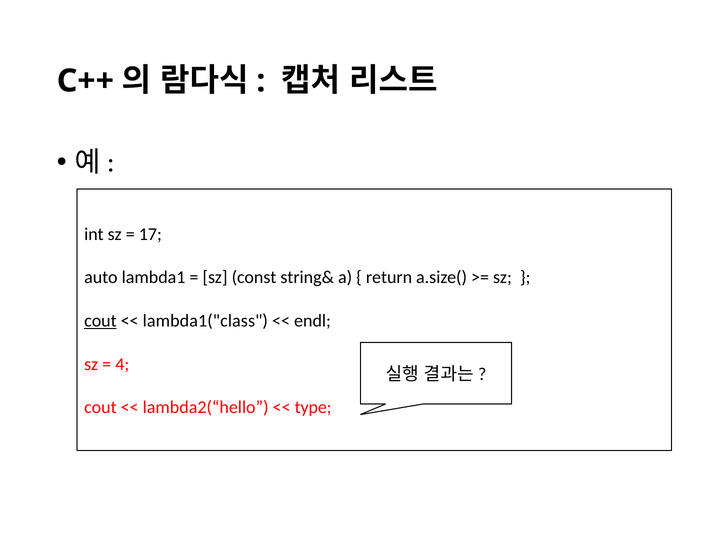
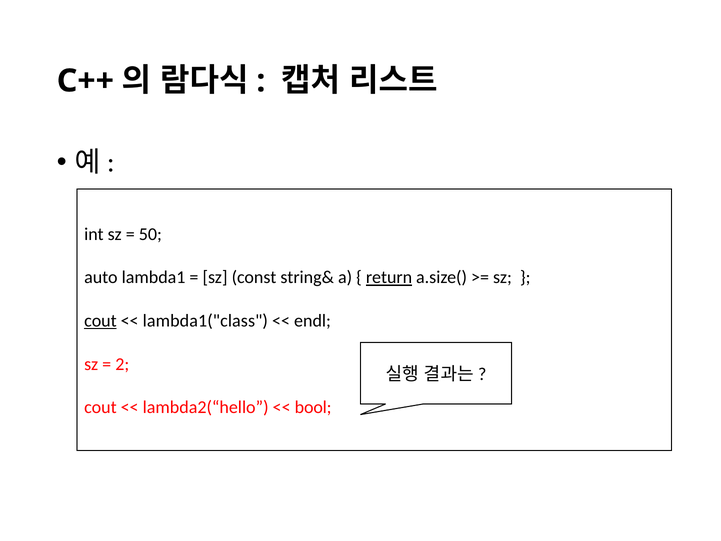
17: 17 -> 50 (150, 234)
return underline: none -> present (389, 277)
4: 4 -> 2 (122, 364)
type: type -> bool (313, 407)
